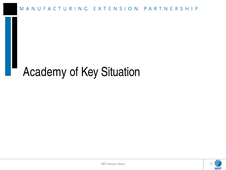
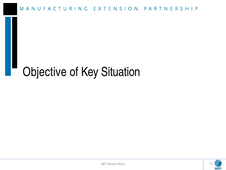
Academy: Academy -> Objective (45, 72)
